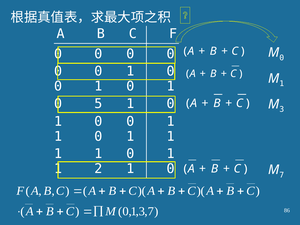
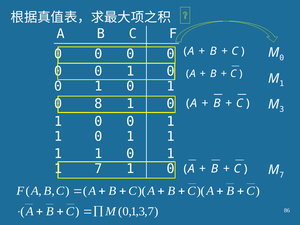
5: 5 -> 8 (98, 104)
1 2: 2 -> 7 (98, 169)
